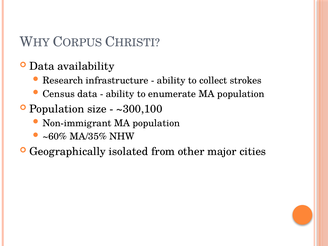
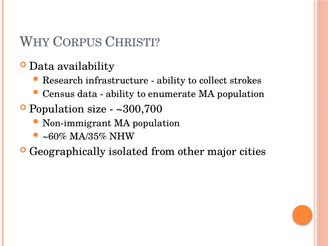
~300,100: ~300,100 -> ~300,700 (139, 109)
